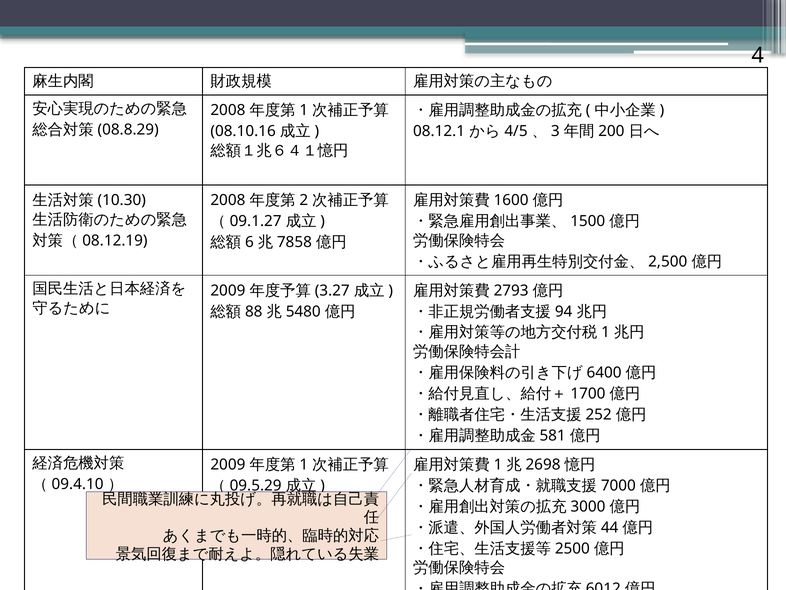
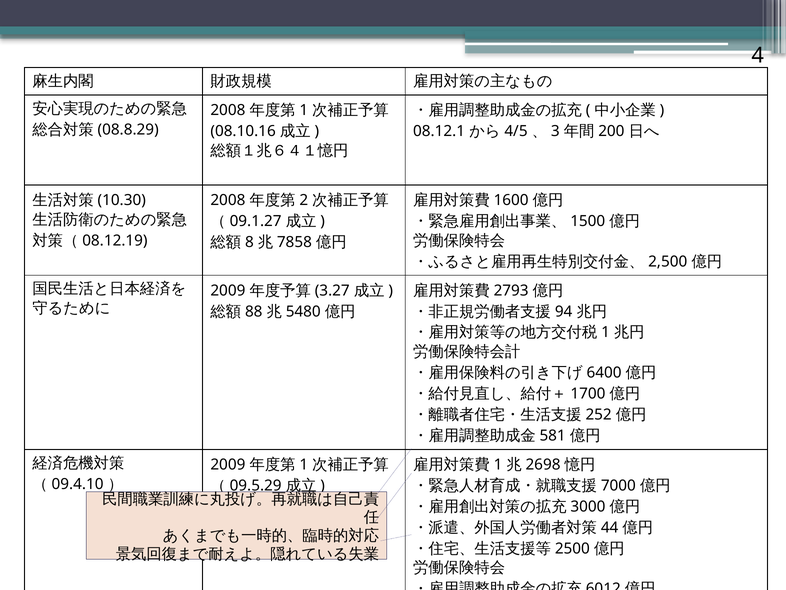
6: 6 -> 8 (249, 242)
